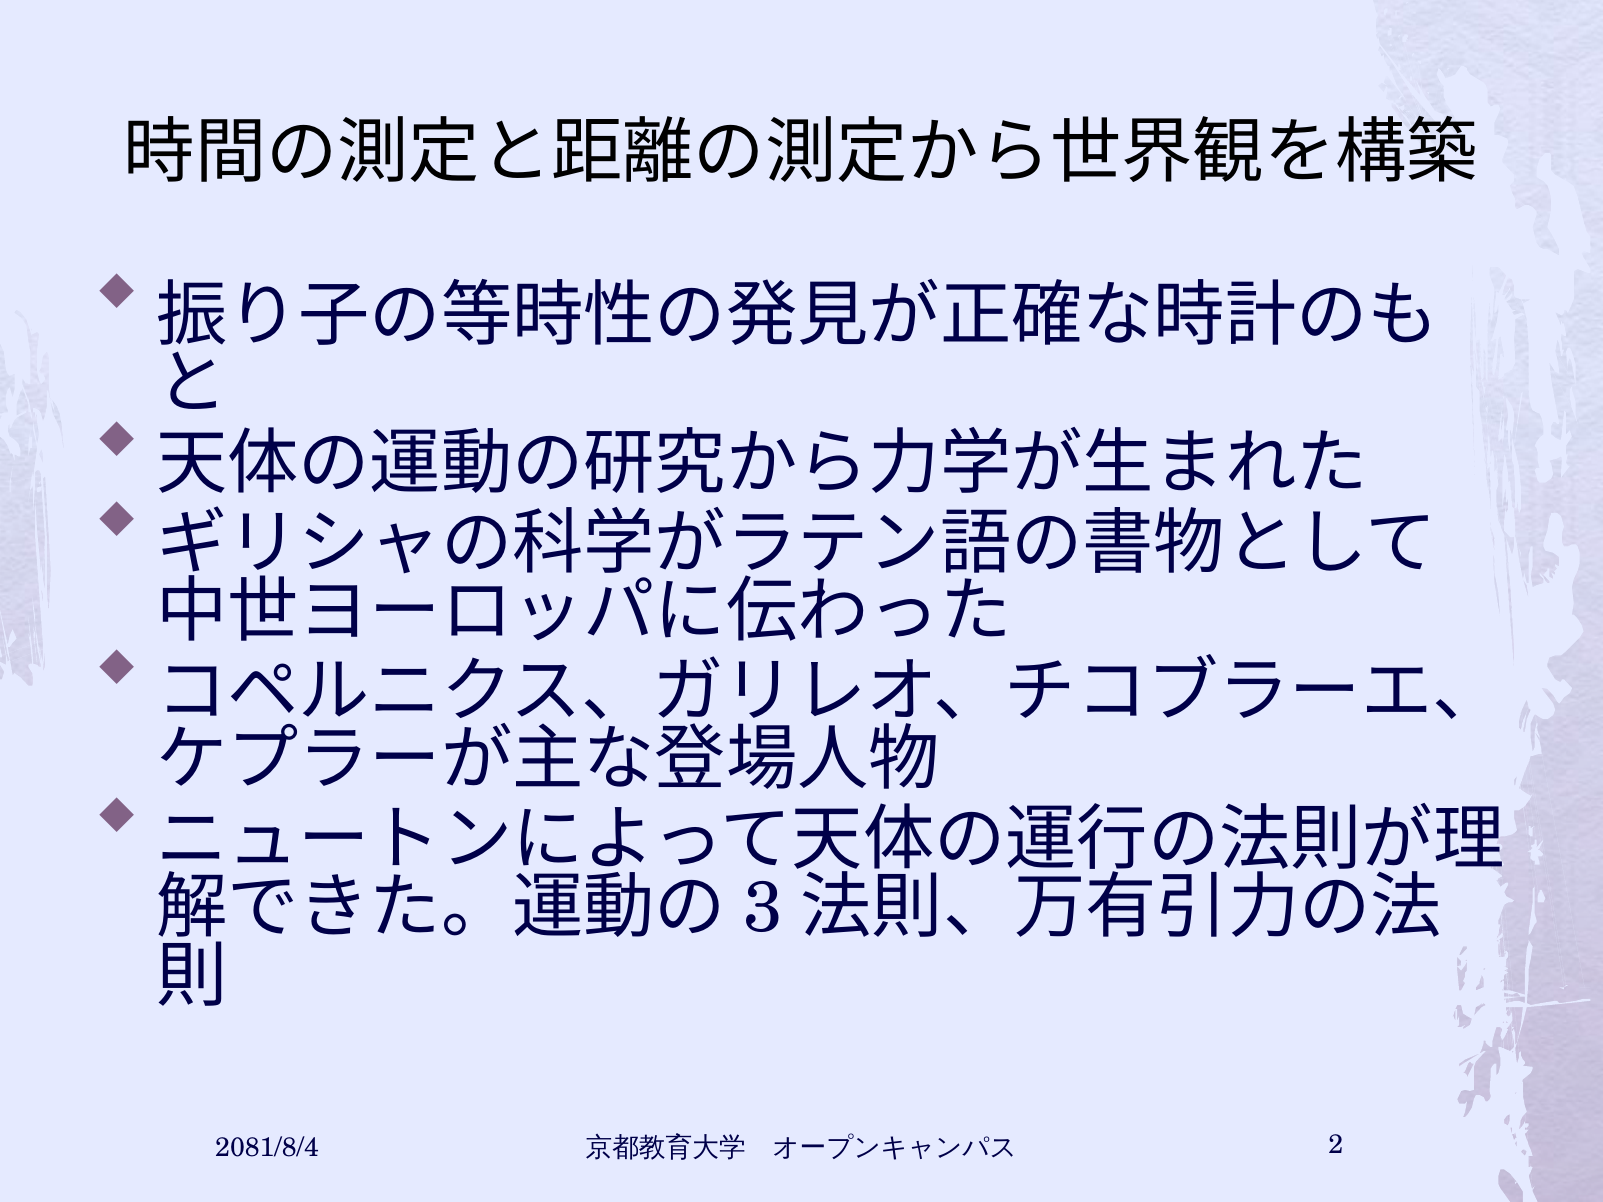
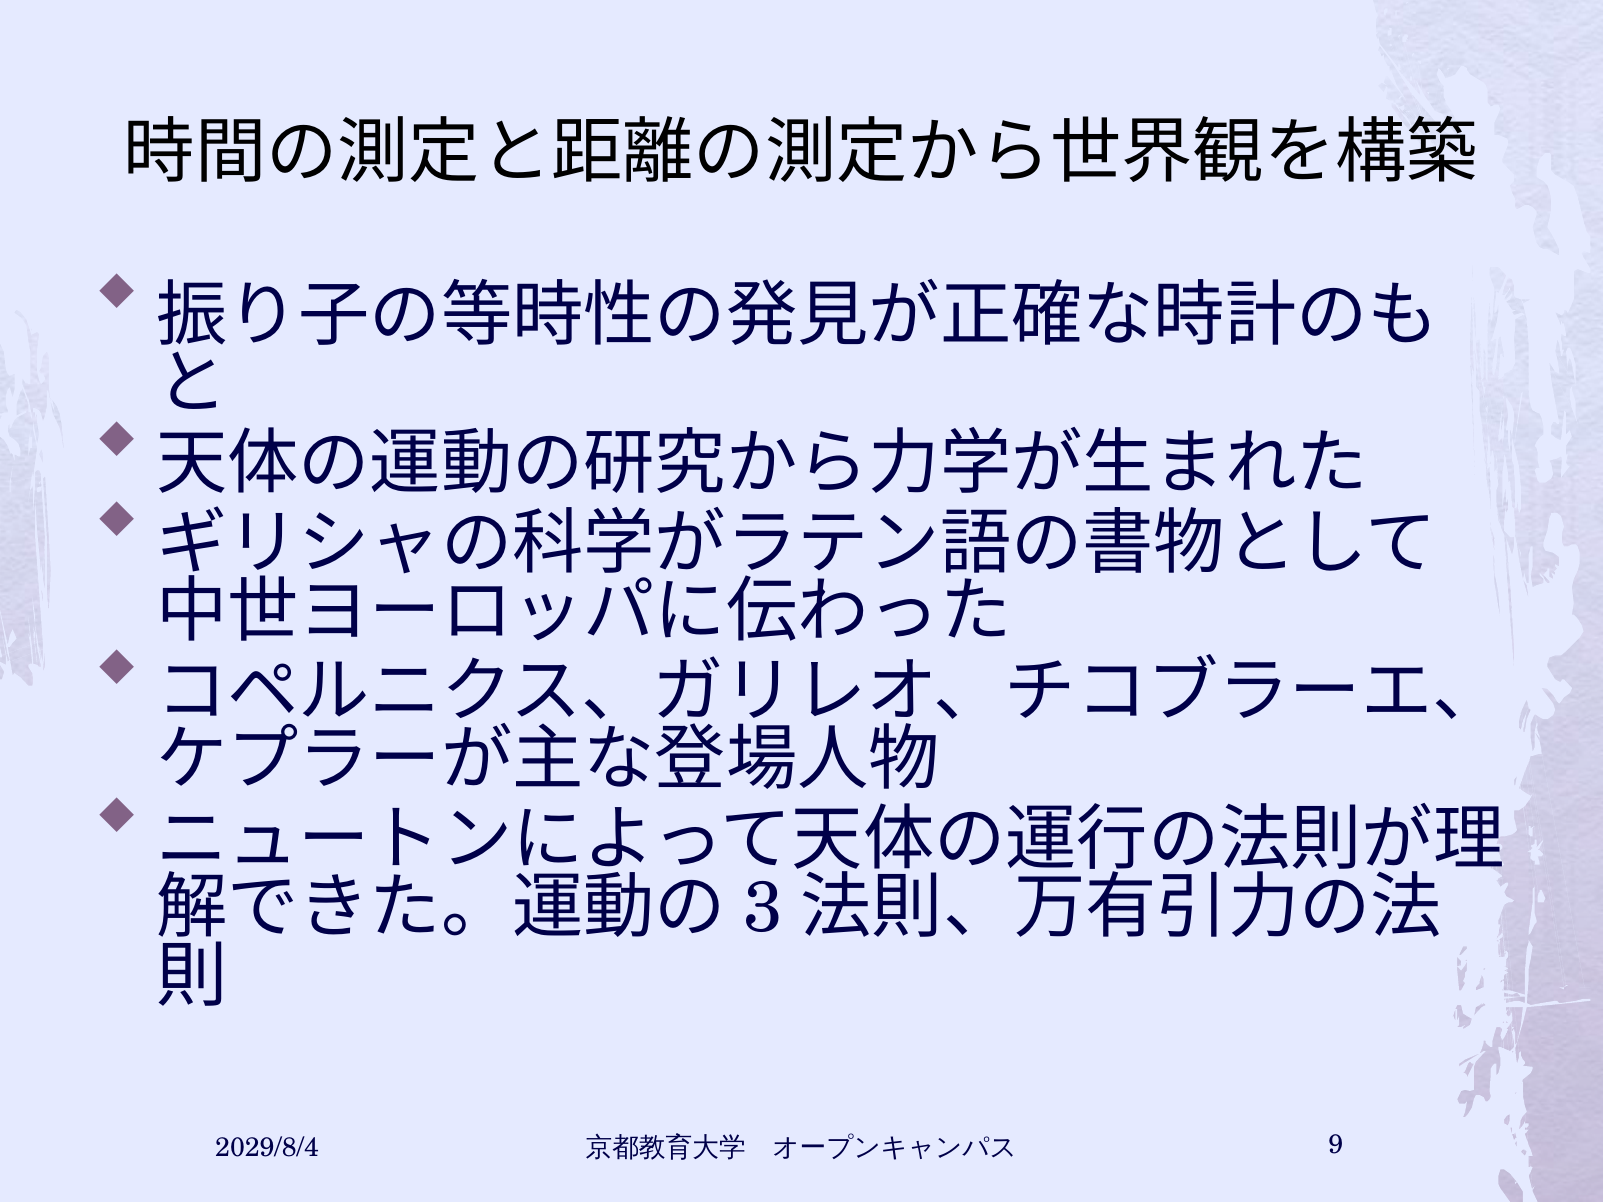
2081/8/4: 2081/8/4 -> 2029/8/4 (267, 1148)
2: 2 -> 9 (1336, 1145)
